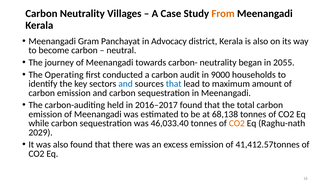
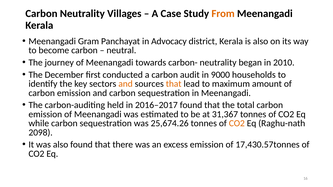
2055: 2055 -> 2010 (284, 63)
Operating: Operating -> December (64, 75)
and colour: blue -> orange (126, 84)
that colour: blue -> orange (174, 84)
68,138: 68,138 -> 31,367 (225, 114)
46,033.40: 46,033.40 -> 25,674.26 (170, 124)
2029: 2029 -> 2098 (41, 133)
41,412.57tonnes: 41,412.57tonnes -> 17,430.57tonnes (268, 145)
